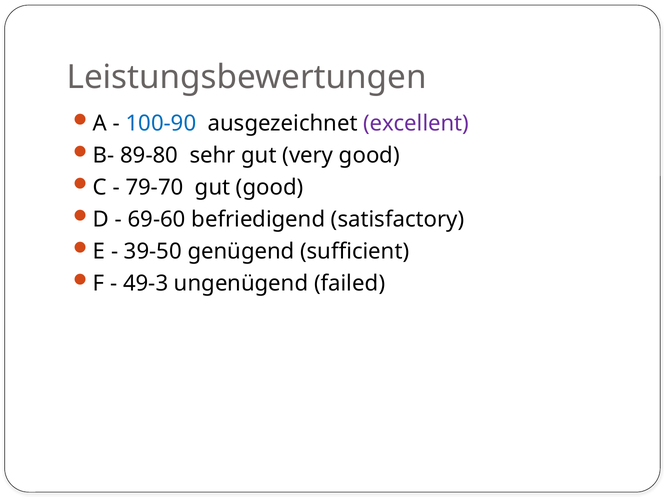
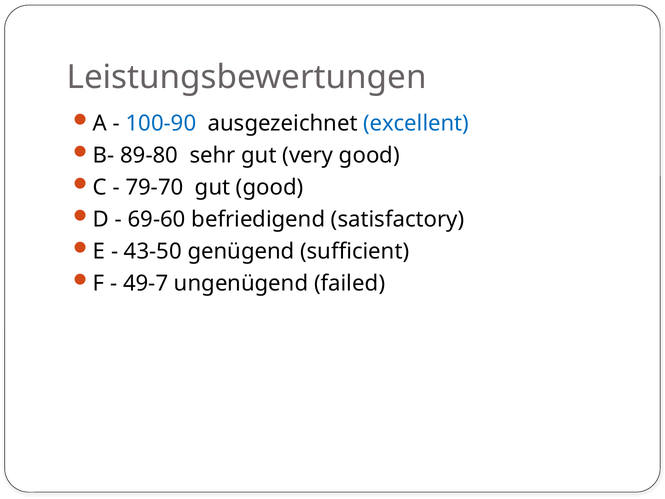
excellent colour: purple -> blue (416, 123)
39-50: 39-50 -> 43-50 (153, 251)
49-3: 49-3 -> 49-7 (146, 283)
